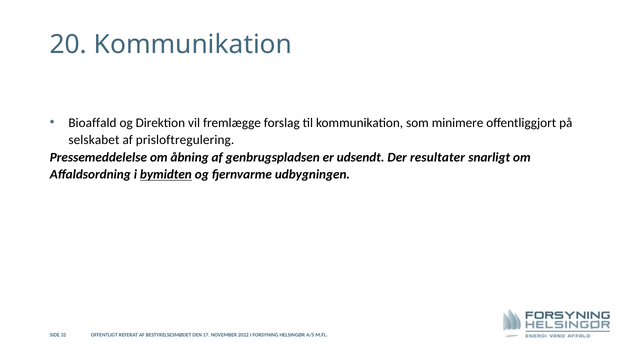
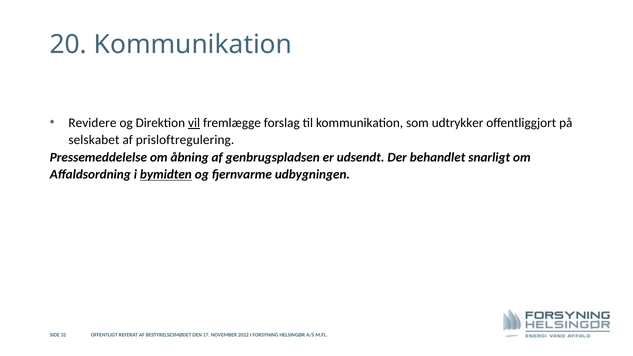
Bioaffald: Bioaffald -> Revidere (92, 123)
vil underline: none -> present (194, 123)
minimere: minimere -> udtrykker (458, 123)
resultater: resultater -> behandlet (438, 157)
